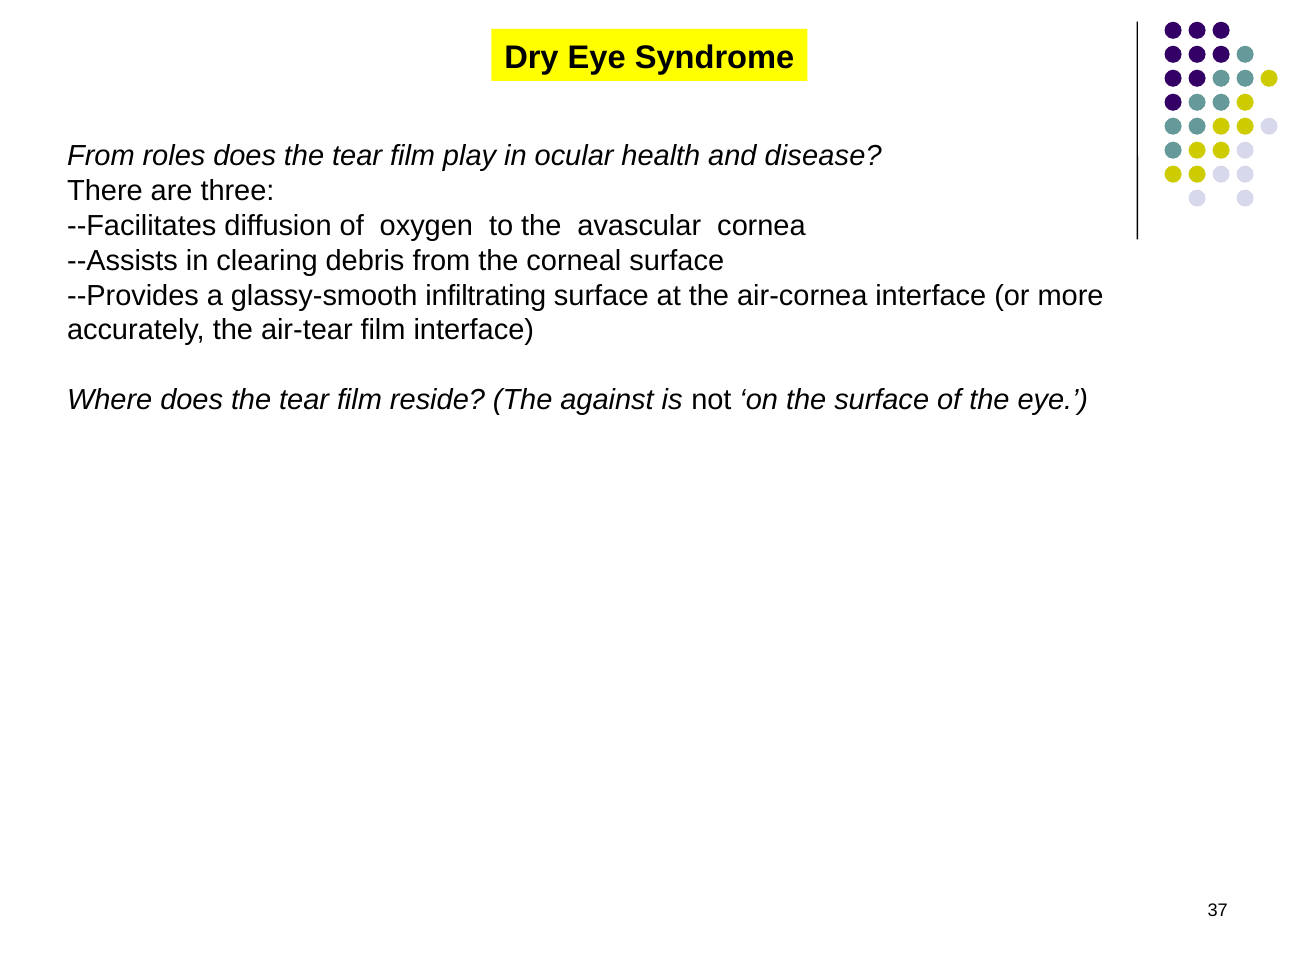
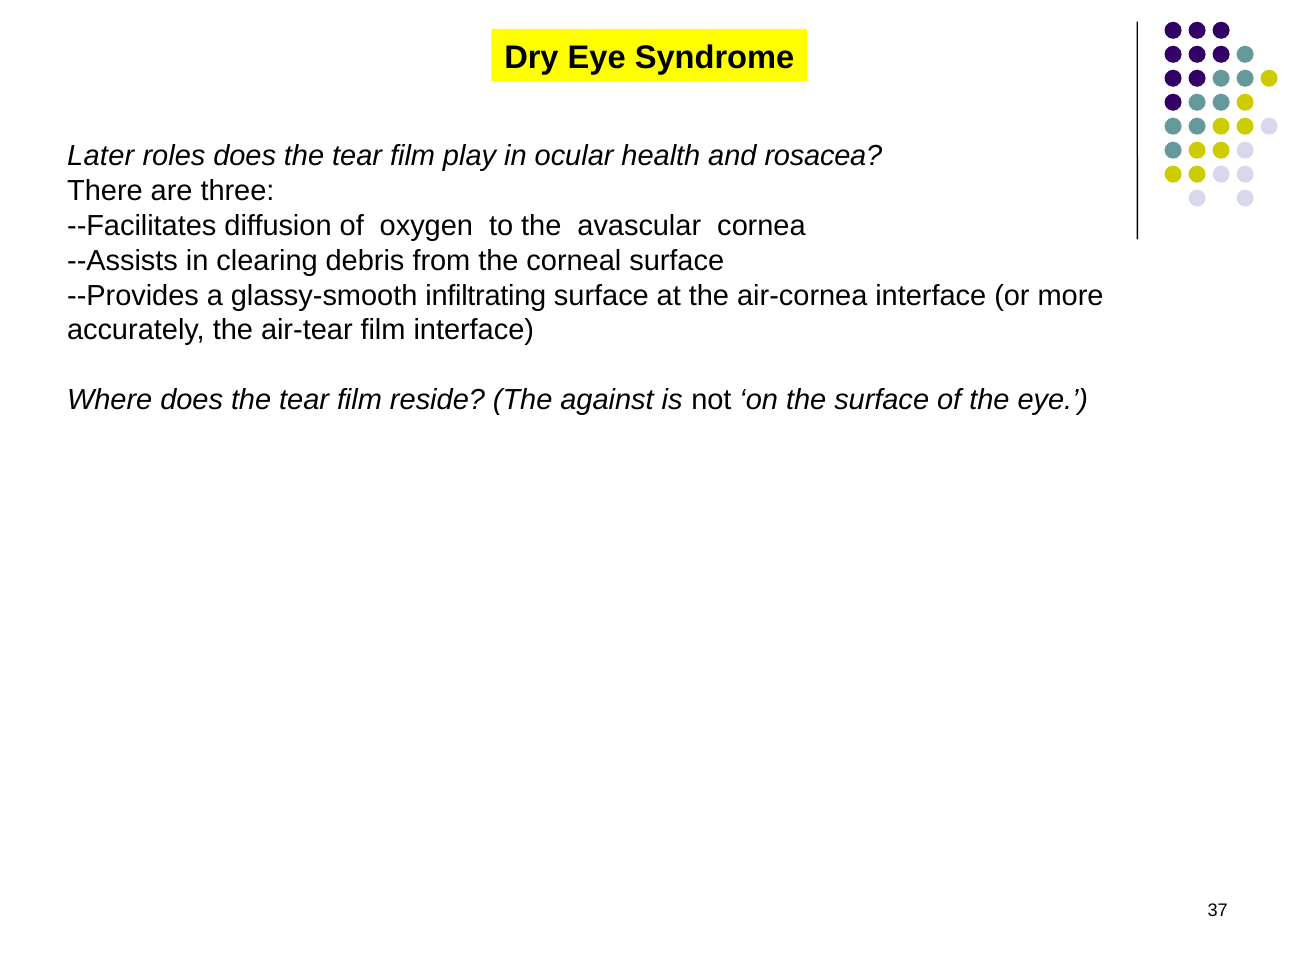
From: From -> Later (101, 156)
disease: disease -> rosacea (823, 156)
